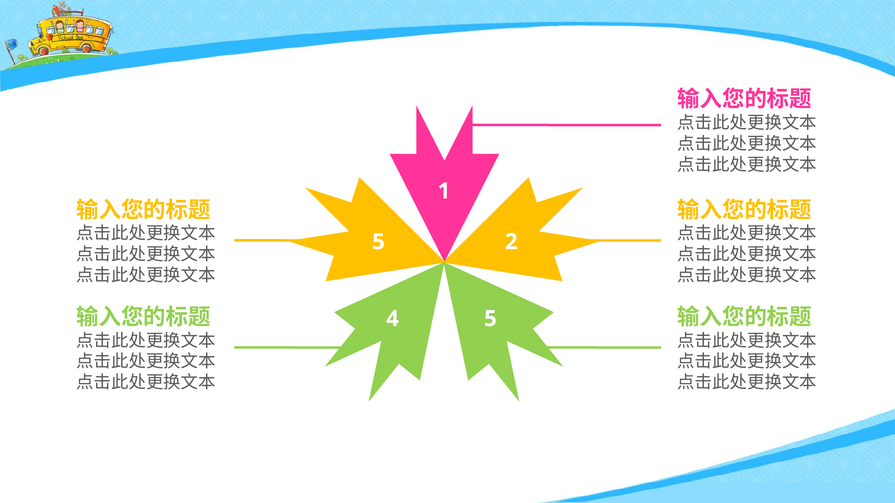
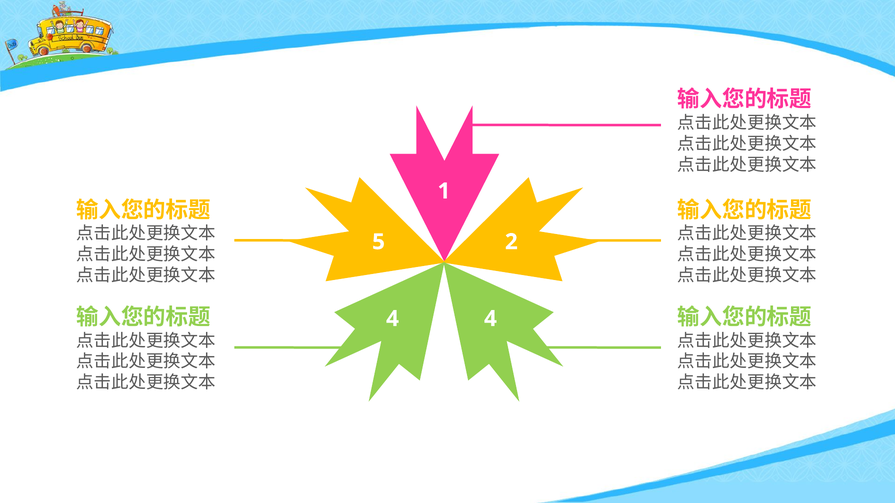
4 5: 5 -> 4 (490, 319)
